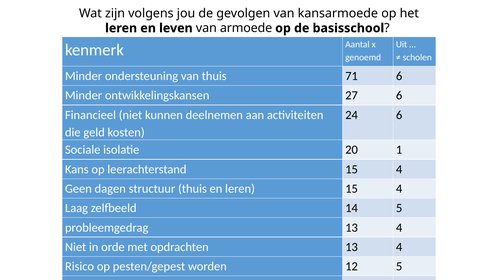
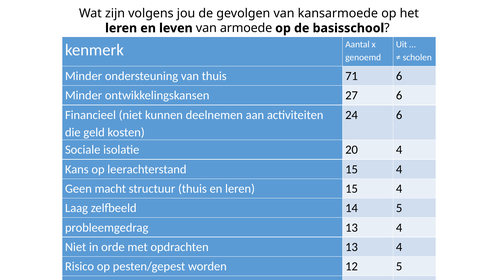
20 1: 1 -> 4 (399, 150)
dagen: dagen -> macht (110, 189)
